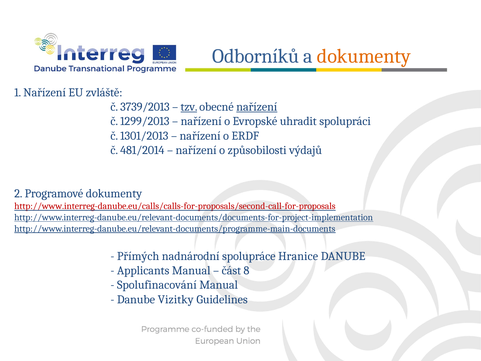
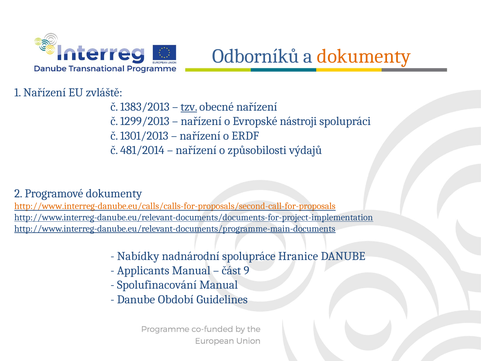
3739/2013: 3739/2013 -> 1383/2013 (145, 107)
nařízení underline: present -> none (257, 107)
uhradit: uhradit -> nástroji (298, 121)
http://www.interreg-danube.eu/calls/calls-for-proposals/second-call-for-proposals colour: red -> orange (175, 206)
Přímých: Přímých -> Nabídky (138, 256)
8: 8 -> 9 (246, 270)
Vizitky: Vizitky -> Období (176, 299)
